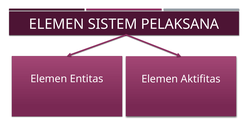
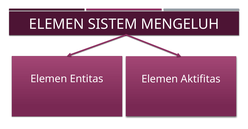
PELAKSANA: PELAKSANA -> MENGELUH (180, 24)
